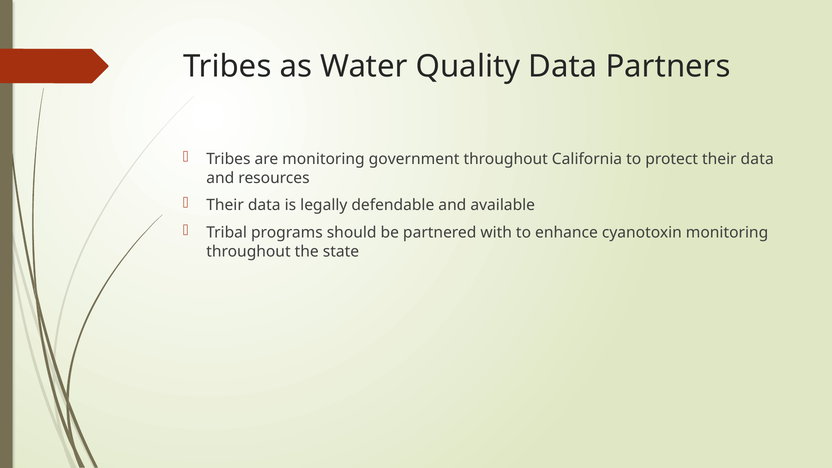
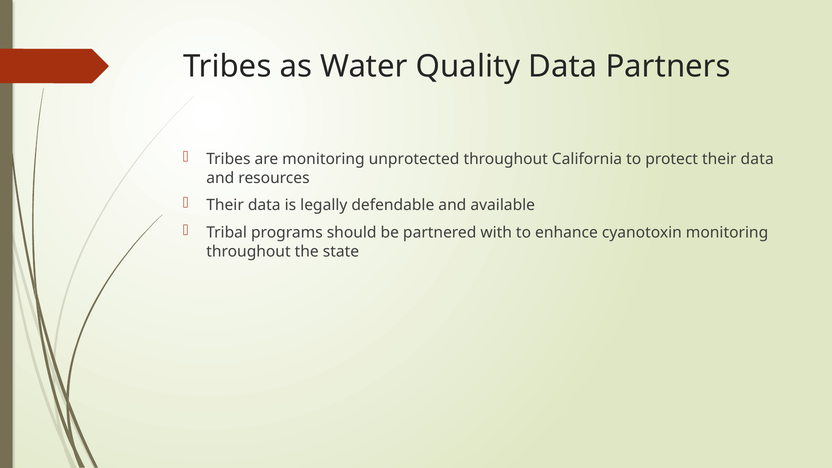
government: government -> unprotected (414, 159)
